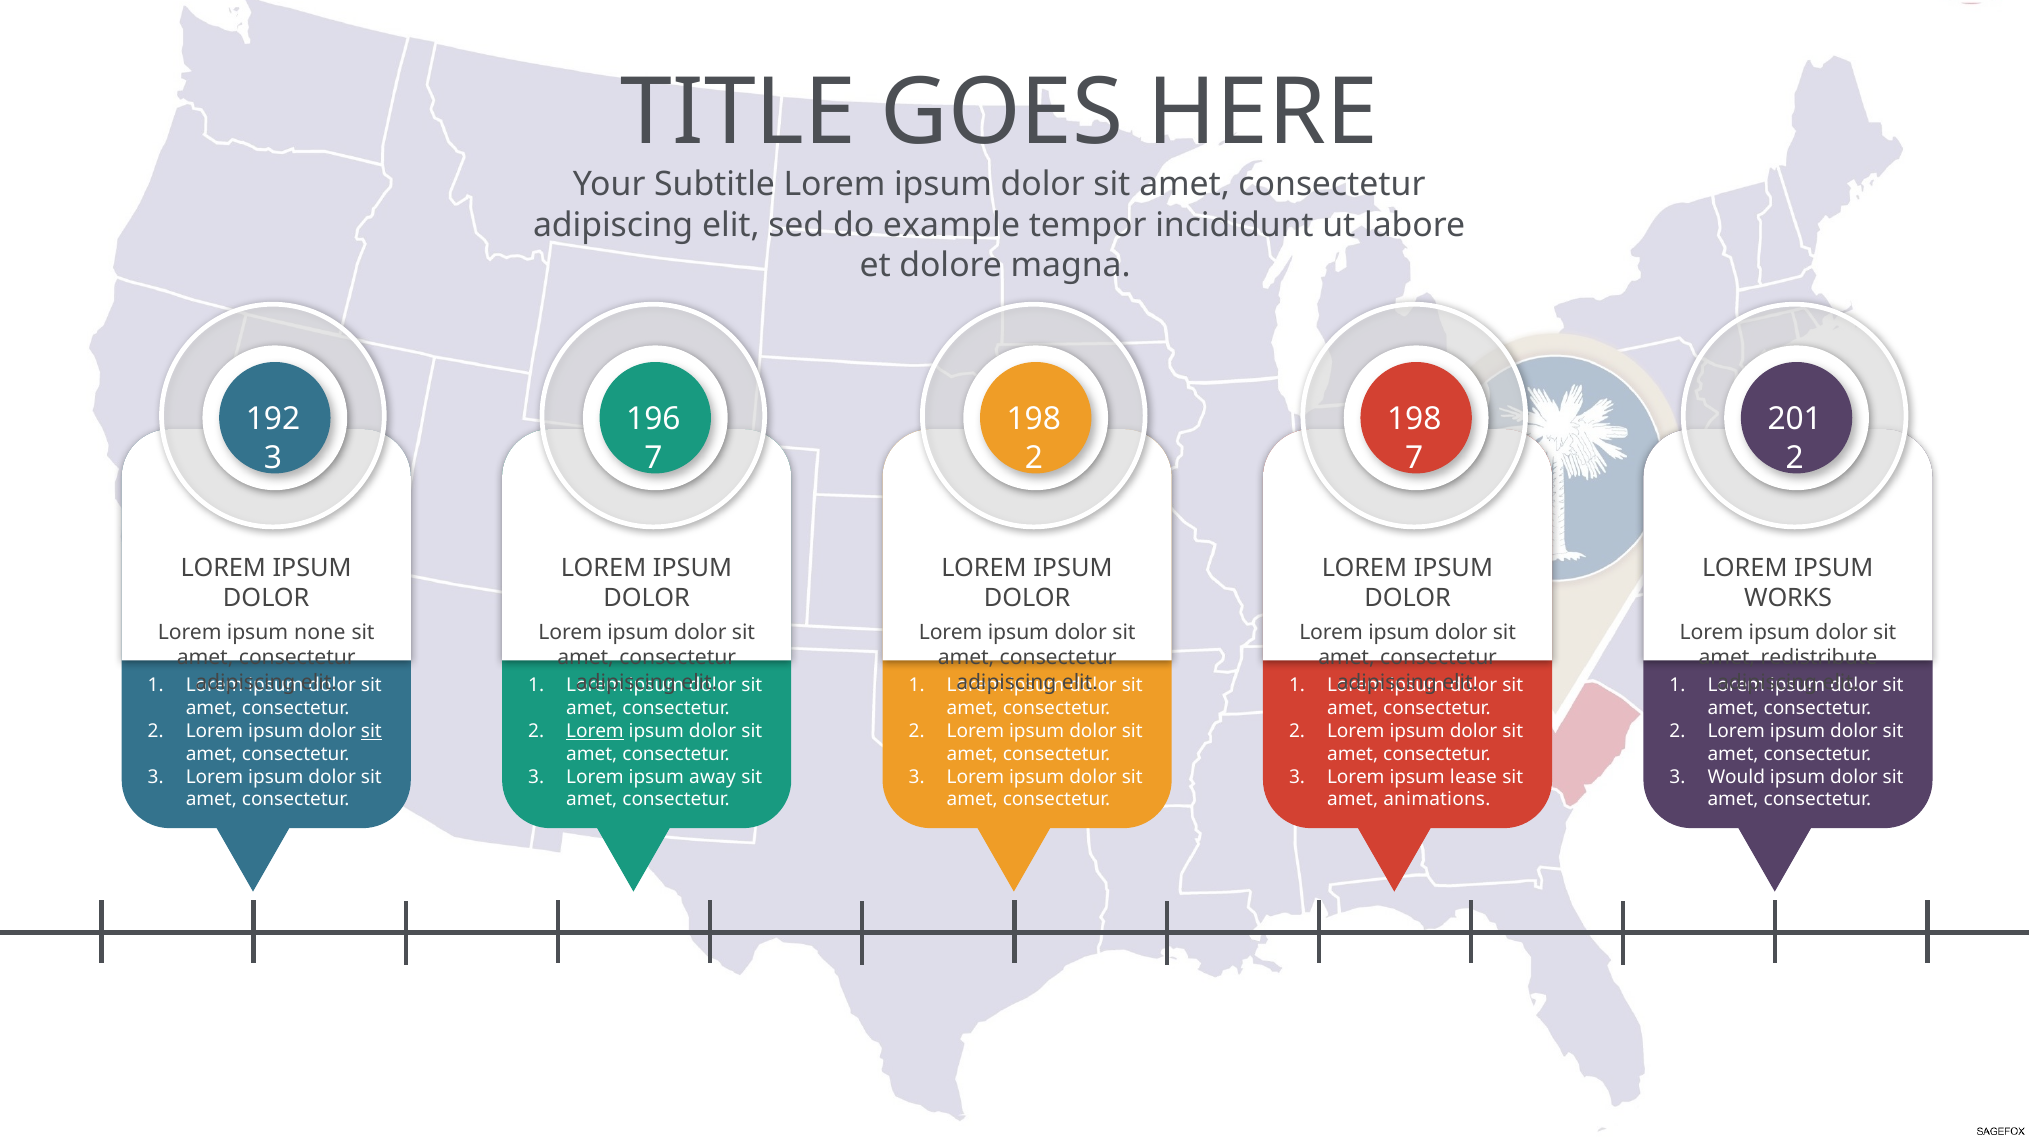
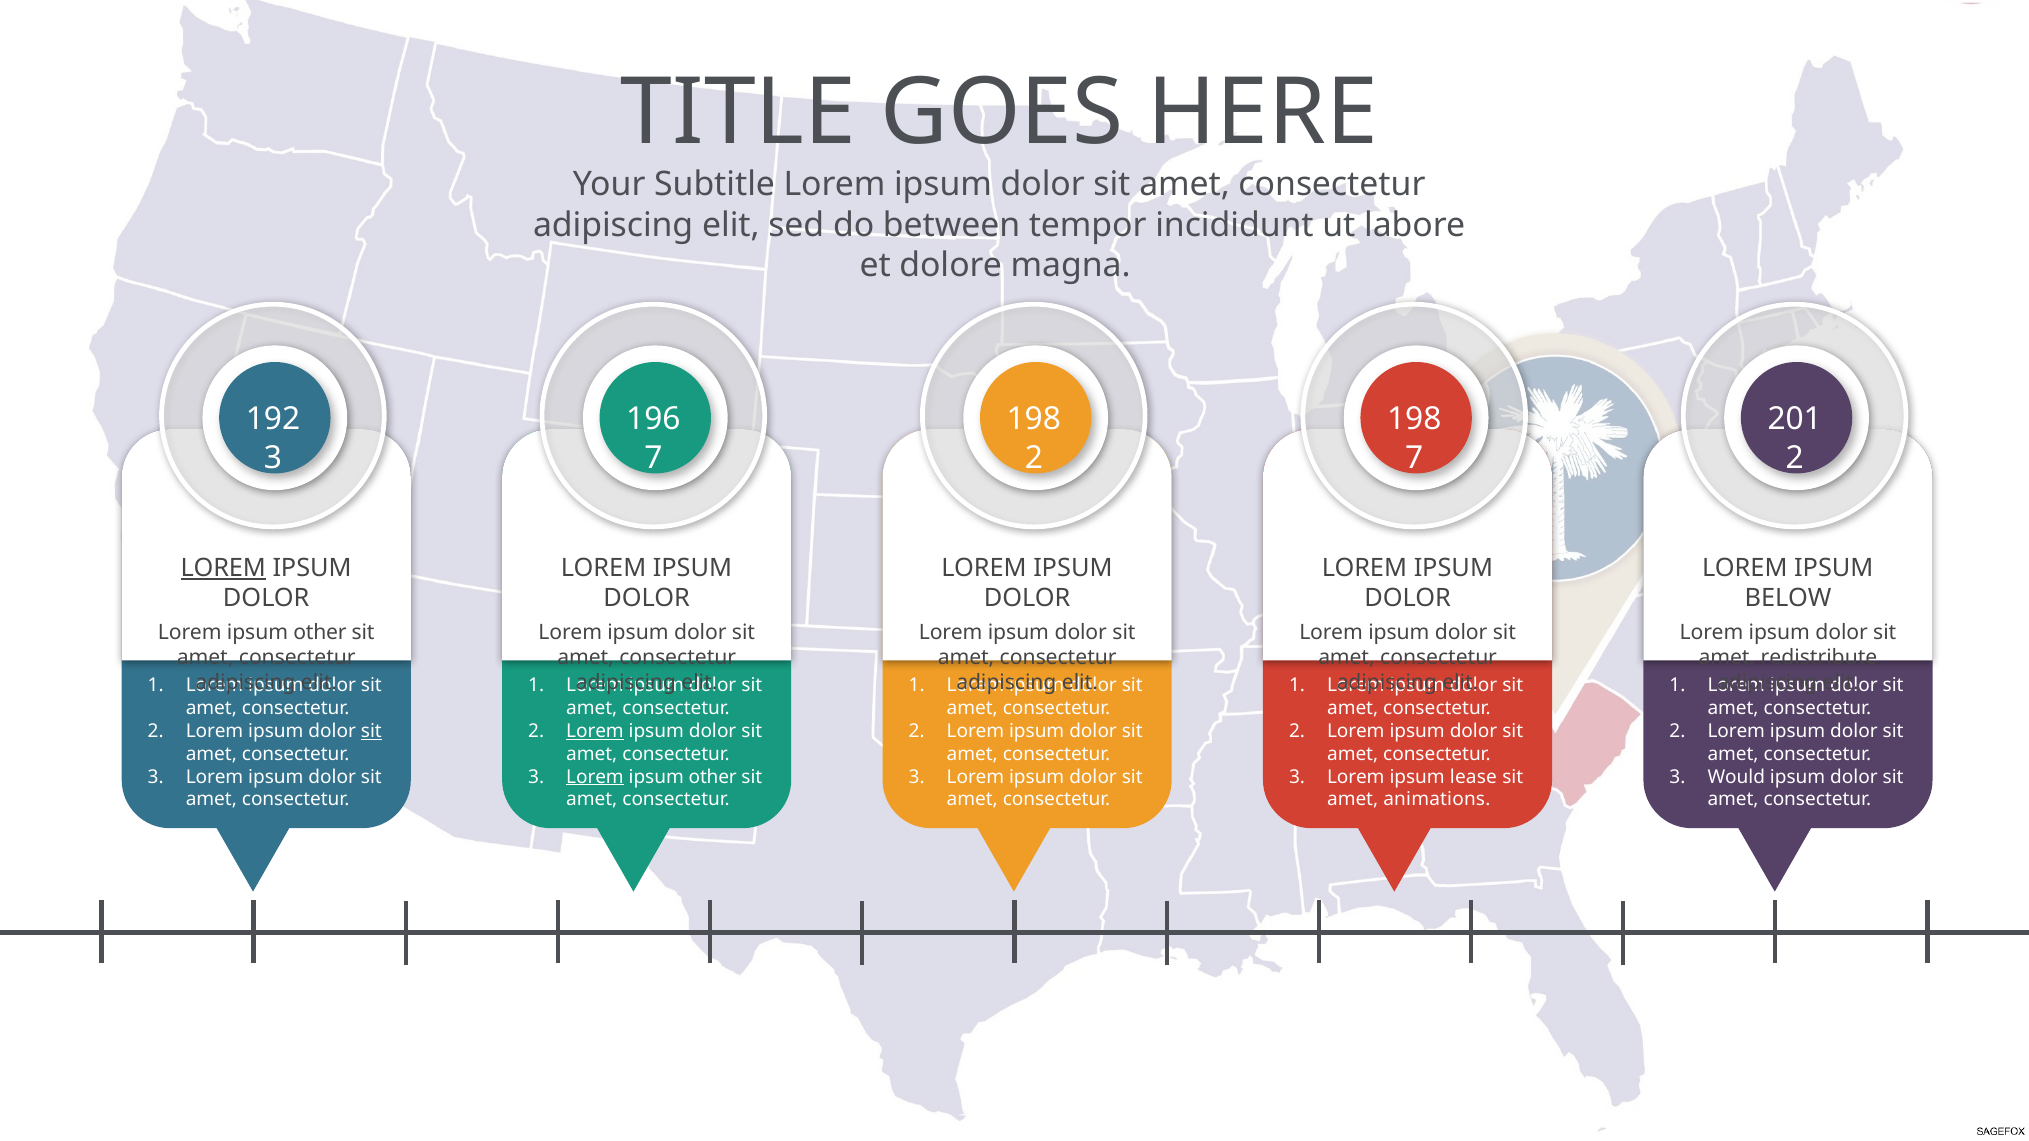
example: example -> between (952, 225)
LOREM underline: none -> present (223, 568)
WORKS: WORKS -> BELOW (1788, 599)
none: none -> other (320, 632)
Lorem underline: none -> present (595, 777)
away: away -> other (713, 777)
